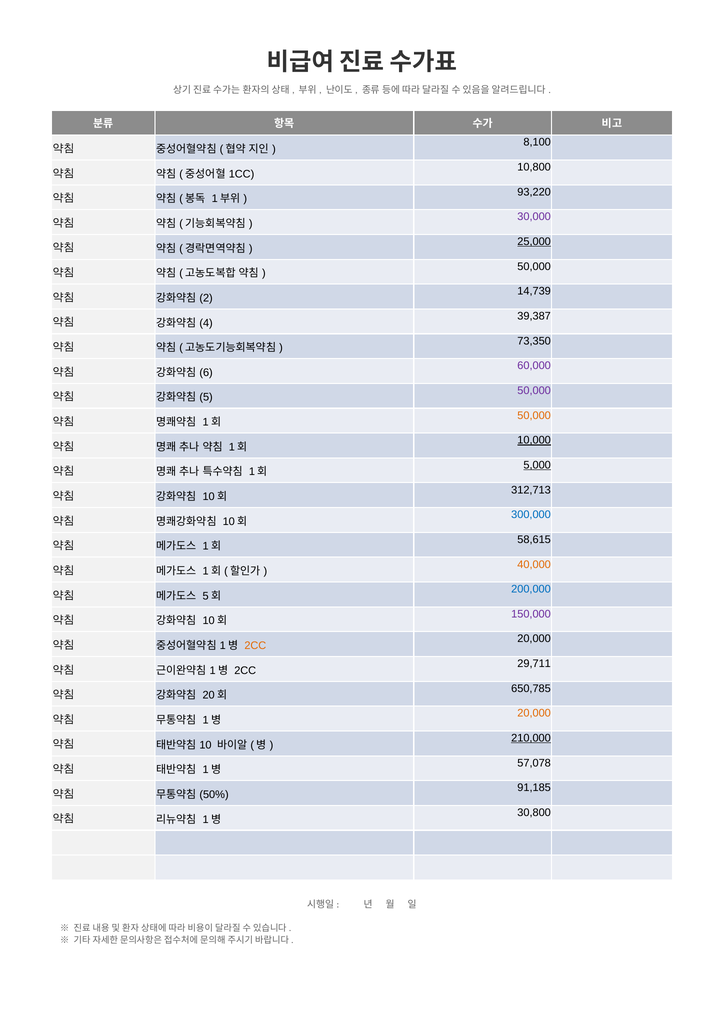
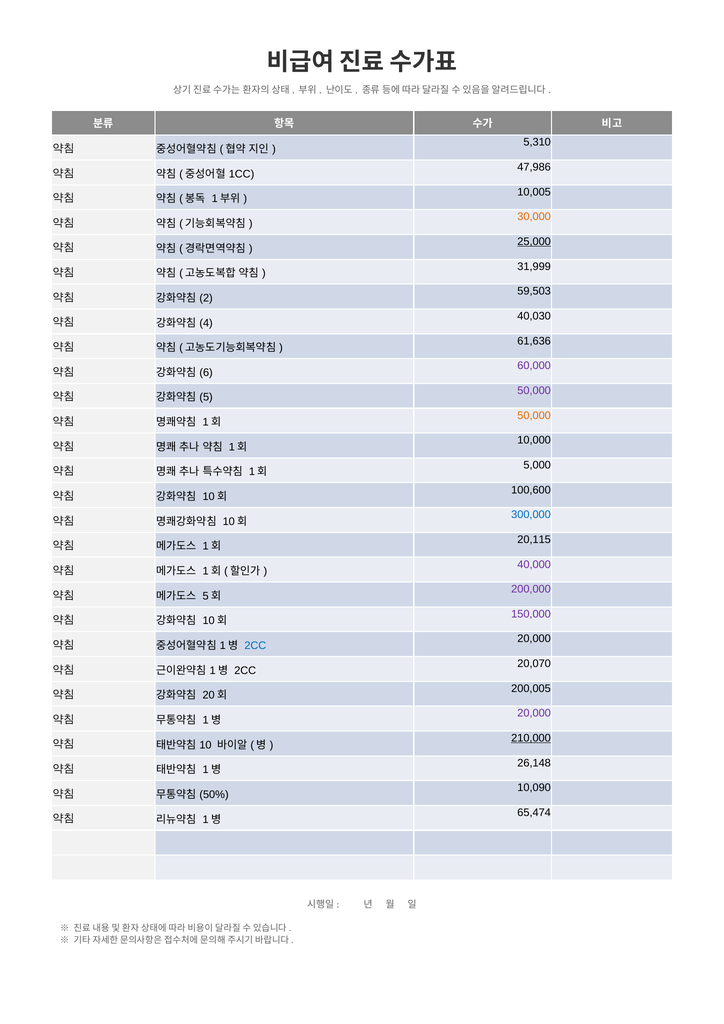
8,100: 8,100 -> 5,310 (537, 142)
10,800: 10,800 -> 47,986 (534, 167)
93,220: 93,220 -> 10,005 (534, 192)
30,000 colour: purple -> orange (534, 217)
50,000: 50,000 -> 31,999 (534, 266)
14,739: 14,739 -> 59,503 (534, 291)
39,387: 39,387 -> 40,030 (534, 316)
73,350: 73,350 -> 61,636 (534, 341)
10,000 underline: present -> none (534, 440)
5,000 underline: present -> none (537, 465)
312,713: 312,713 -> 100,600 (531, 490)
58,615: 58,615 -> 20,115 (534, 540)
40,000 colour: orange -> purple (534, 564)
200,000 colour: blue -> purple (531, 589)
2CC colour: orange -> blue (255, 646)
29,711: 29,711 -> 20,070 (534, 664)
650,785: 650,785 -> 200,005 (531, 688)
20,000 colour: orange -> purple (534, 713)
57,078: 57,078 -> 26,148 (534, 763)
91,185: 91,185 -> 10,090 (534, 788)
30,800: 30,800 -> 65,474 (534, 813)
